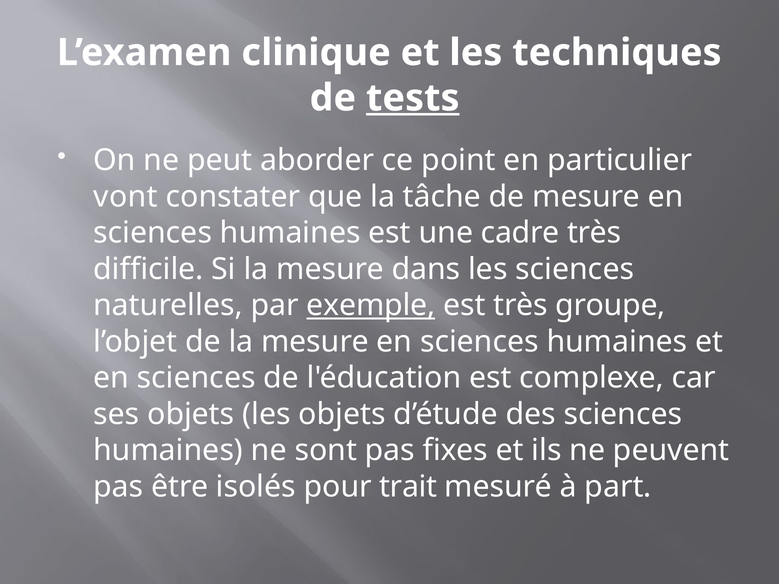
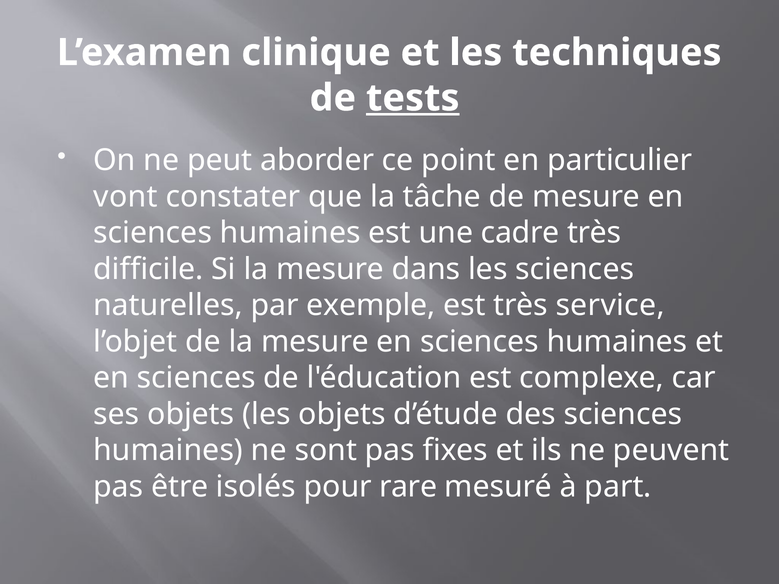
exemple underline: present -> none (371, 306)
groupe: groupe -> service (610, 306)
trait: trait -> rare (408, 487)
